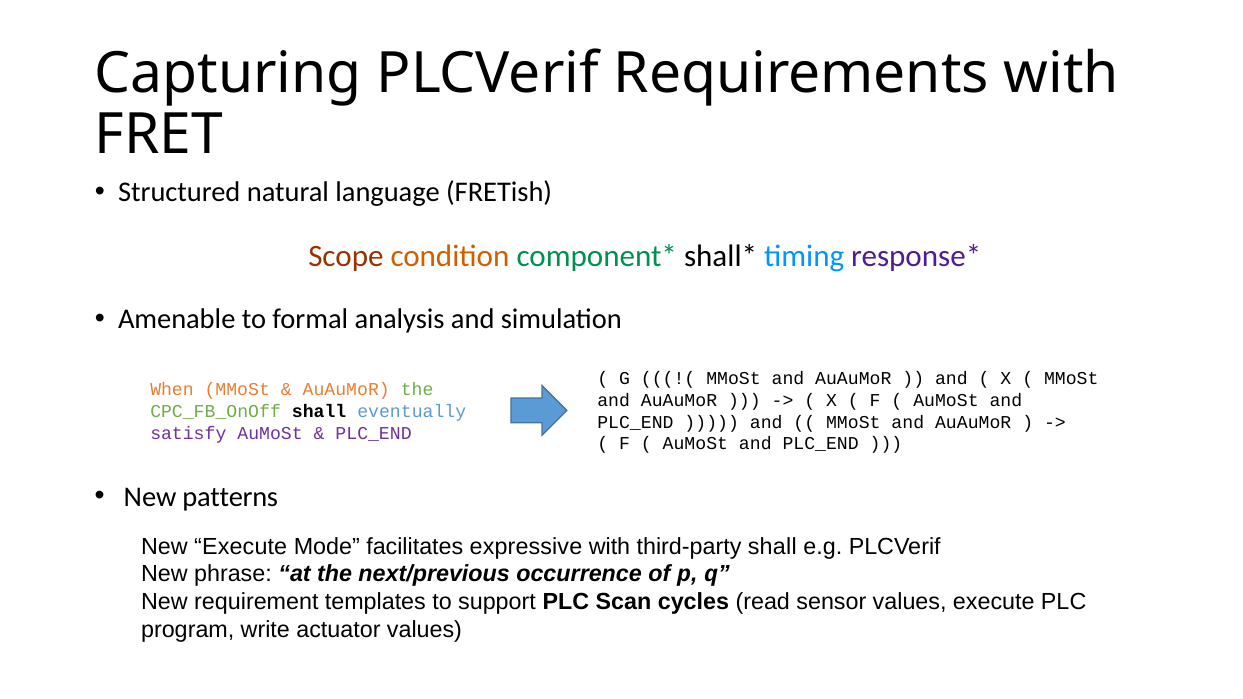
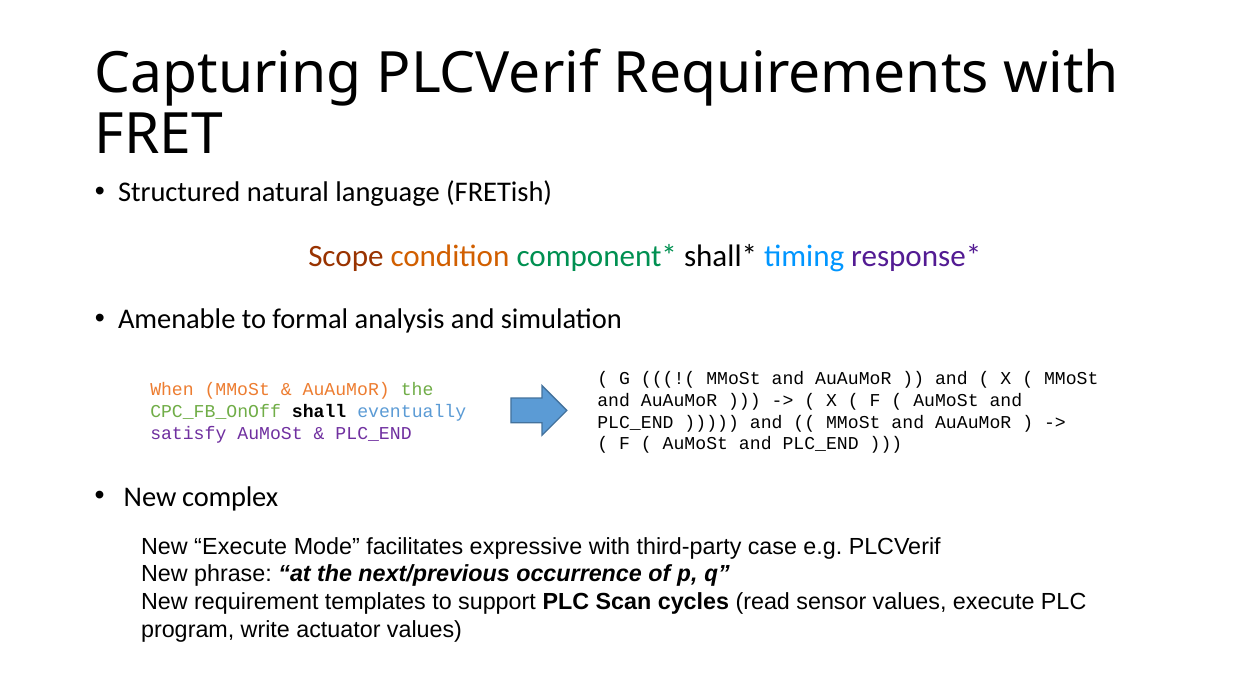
patterns: patterns -> complex (230, 497)
third-party shall: shall -> case (772, 546)
